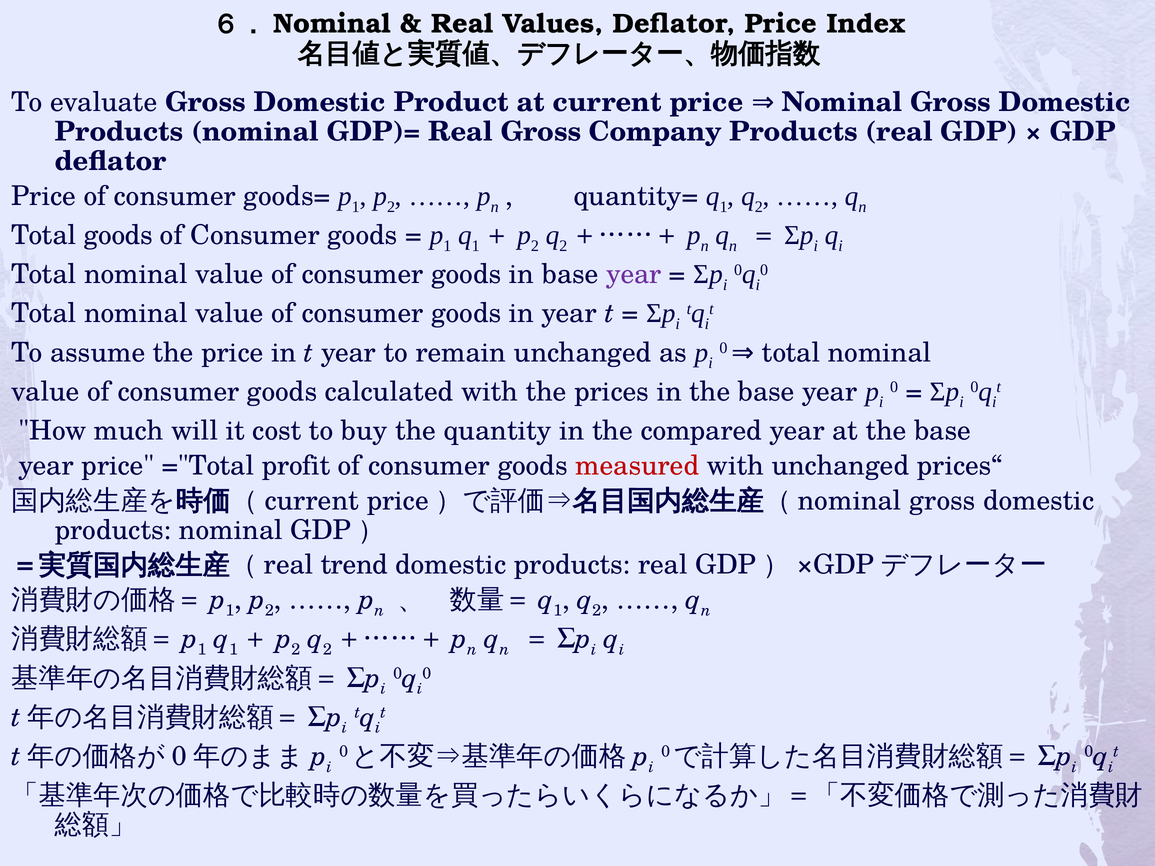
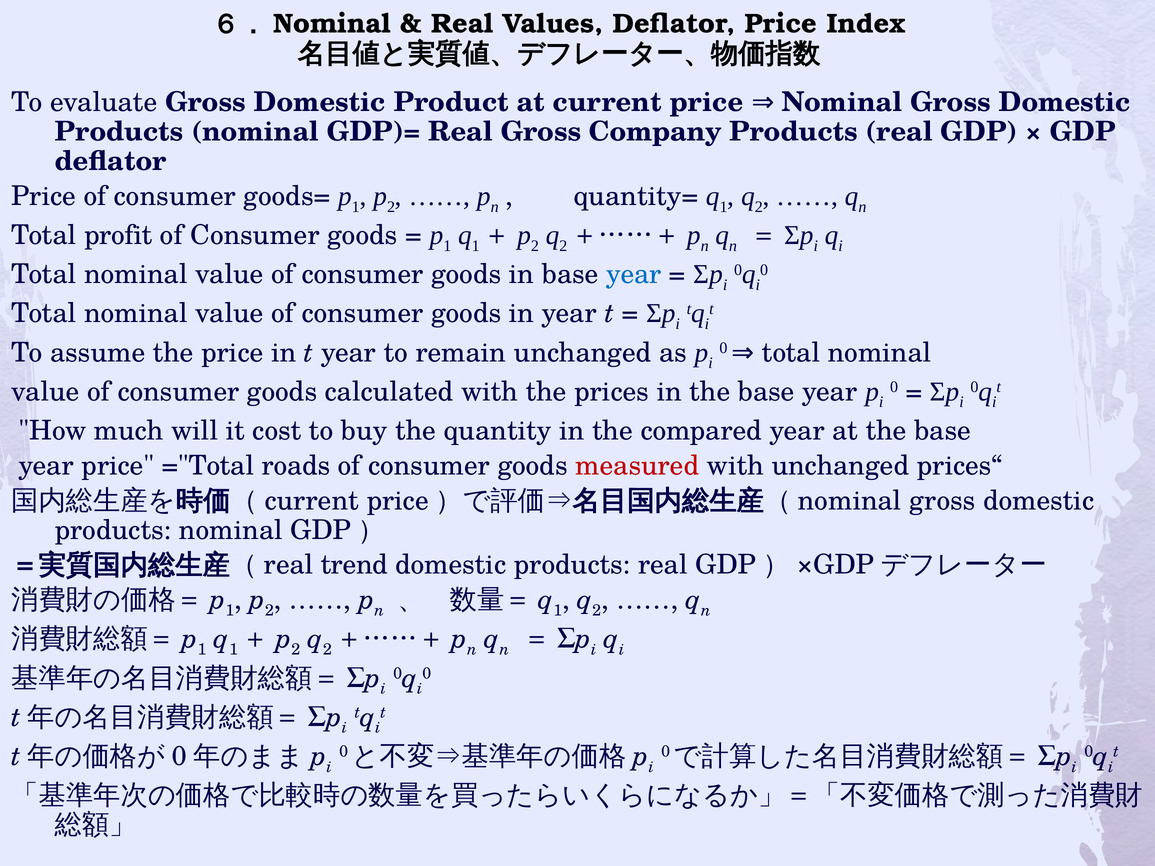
Total goods: goods -> profit (118, 235)
year colour: purple -> blue (634, 274)
profit: profit -> roads (296, 466)
